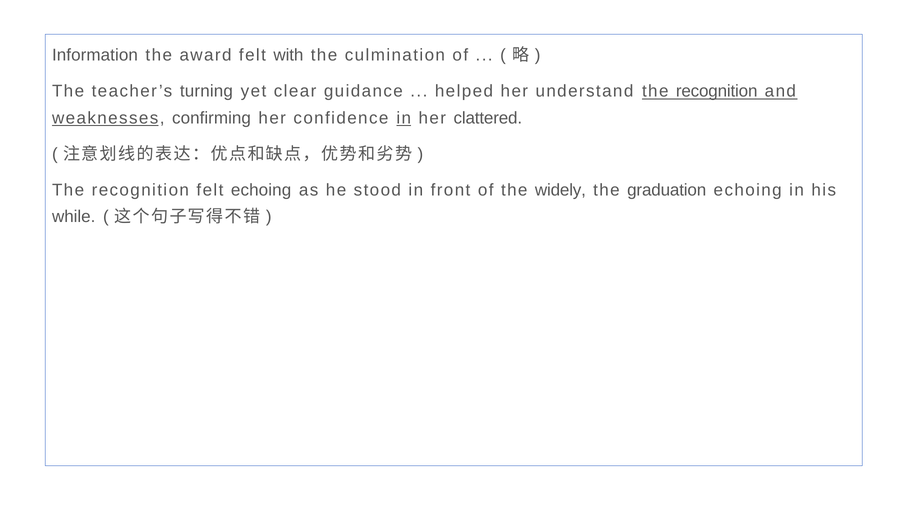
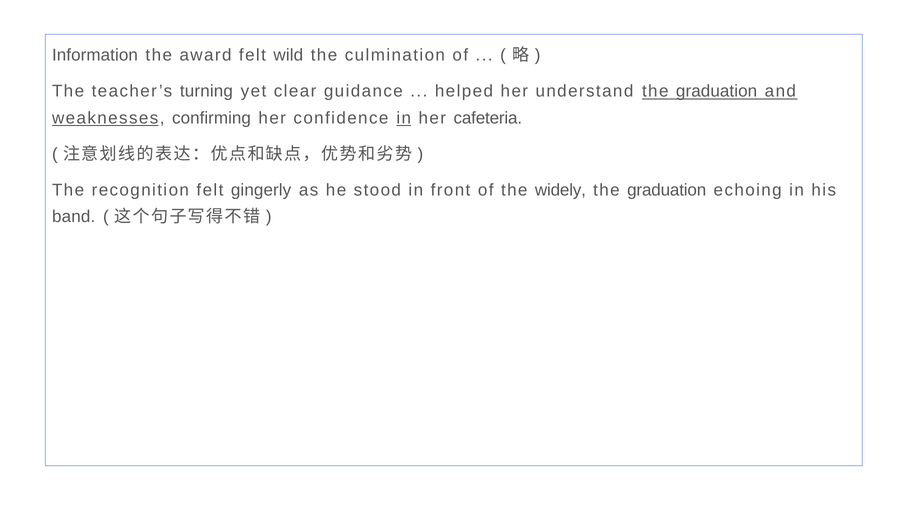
with: with -> wild (288, 55)
understand the recognition: recognition -> graduation (717, 91)
clattered: clattered -> cafeteria (488, 118)
felt echoing: echoing -> gingerly (261, 190)
while: while -> band (74, 216)
